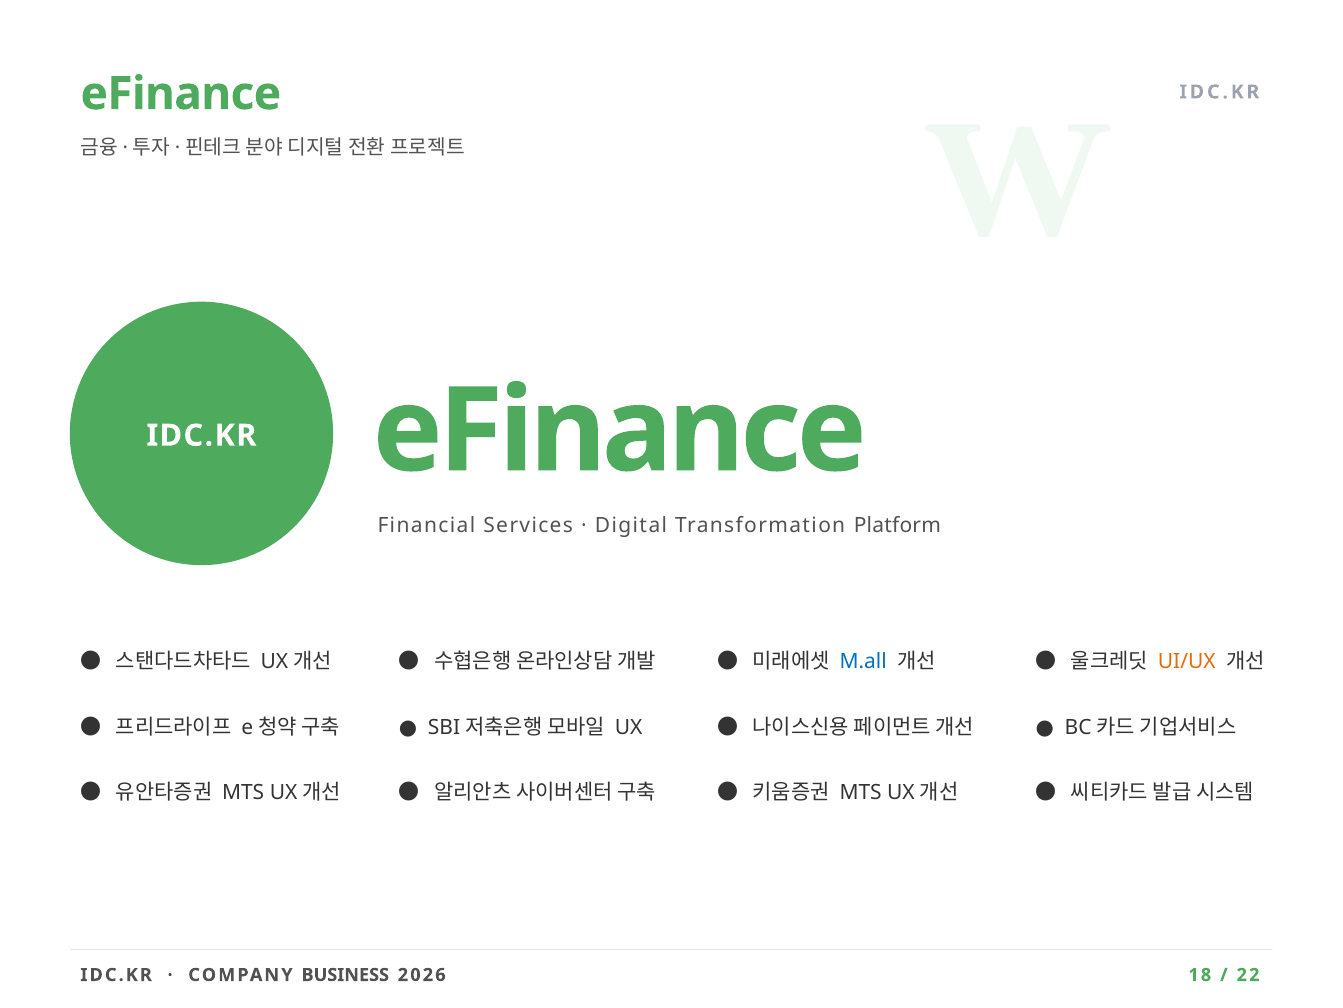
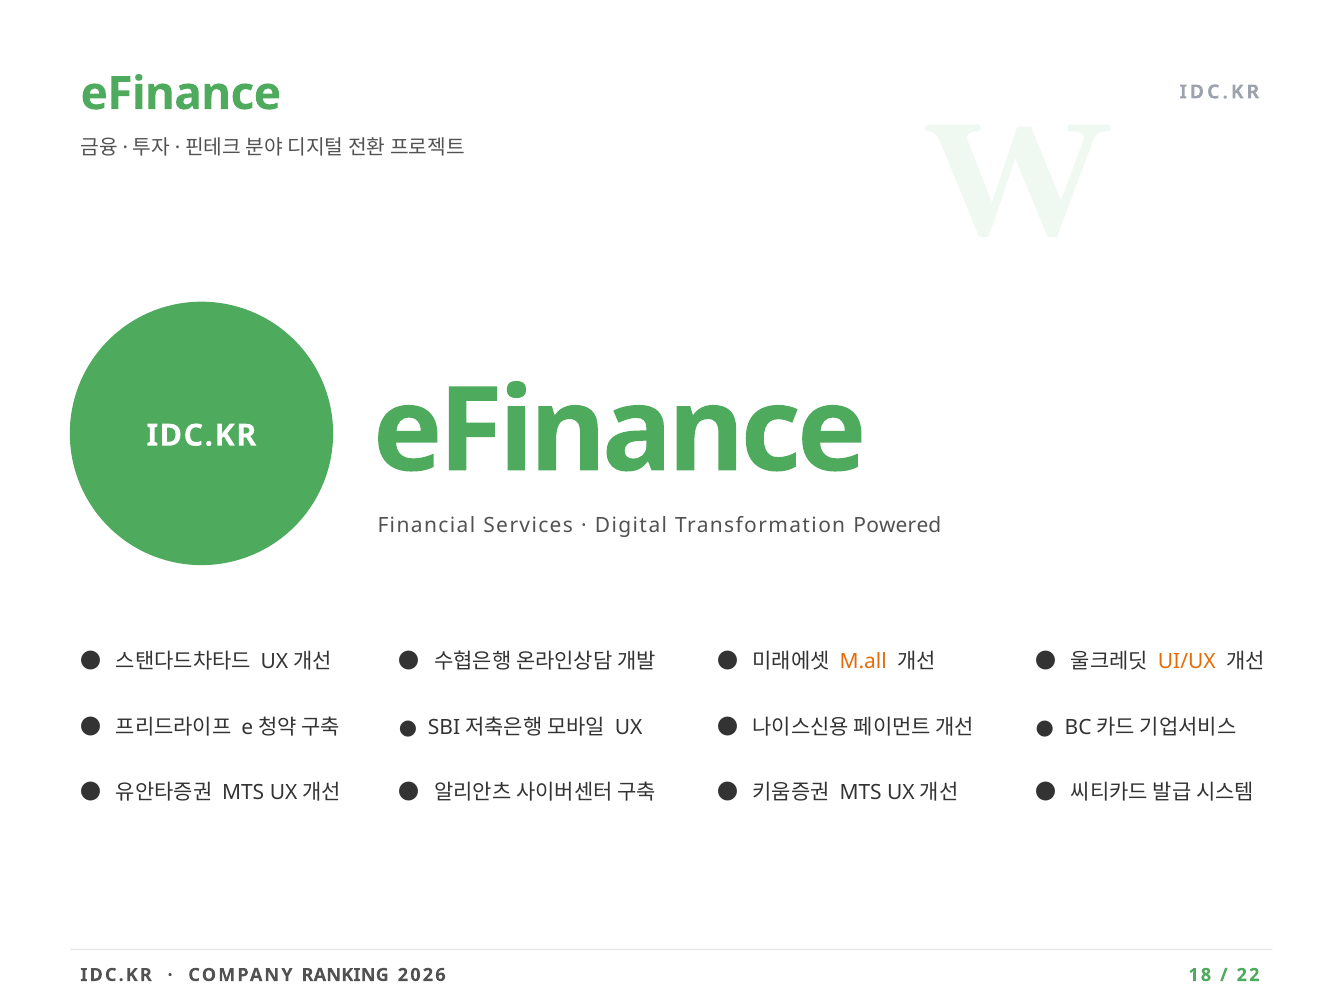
Platform: Platform -> Powered (897, 525)
M.all colour: blue -> orange (863, 661)
BUSINESS: BUSINESS -> RANKING (345, 975)
